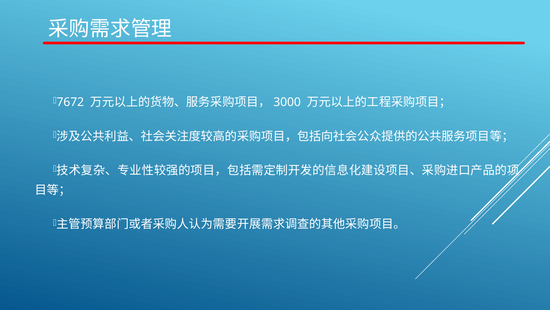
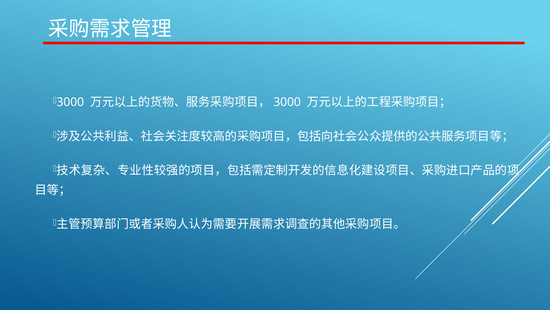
7672: 7672 -> 3000 (70, 102)
